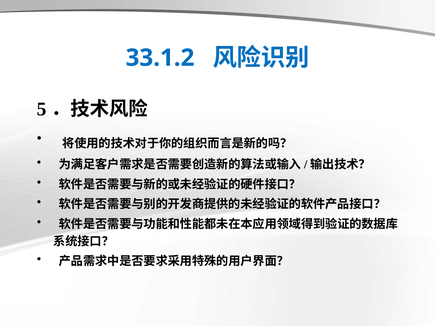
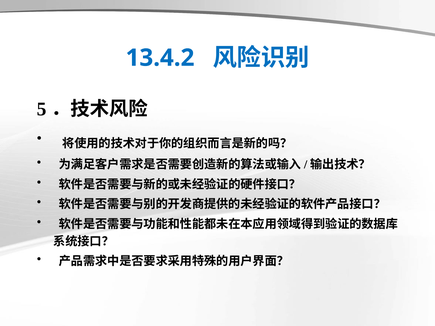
33.1.2: 33.1.2 -> 13.4.2 (160, 58)
